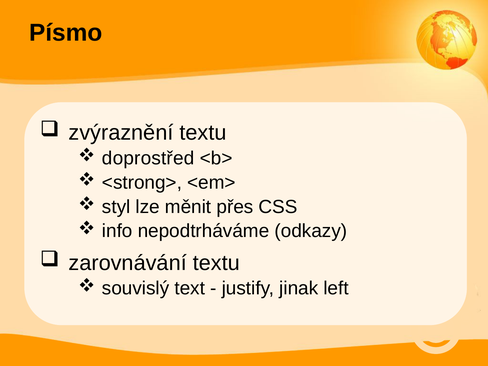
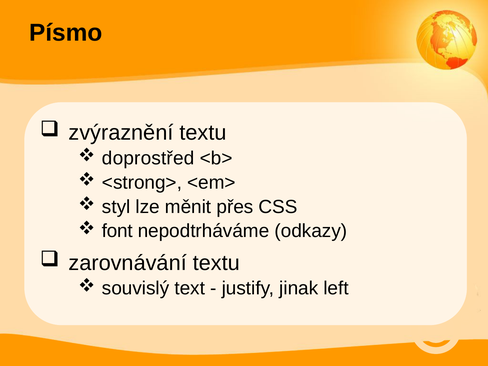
info: info -> font (117, 231)
